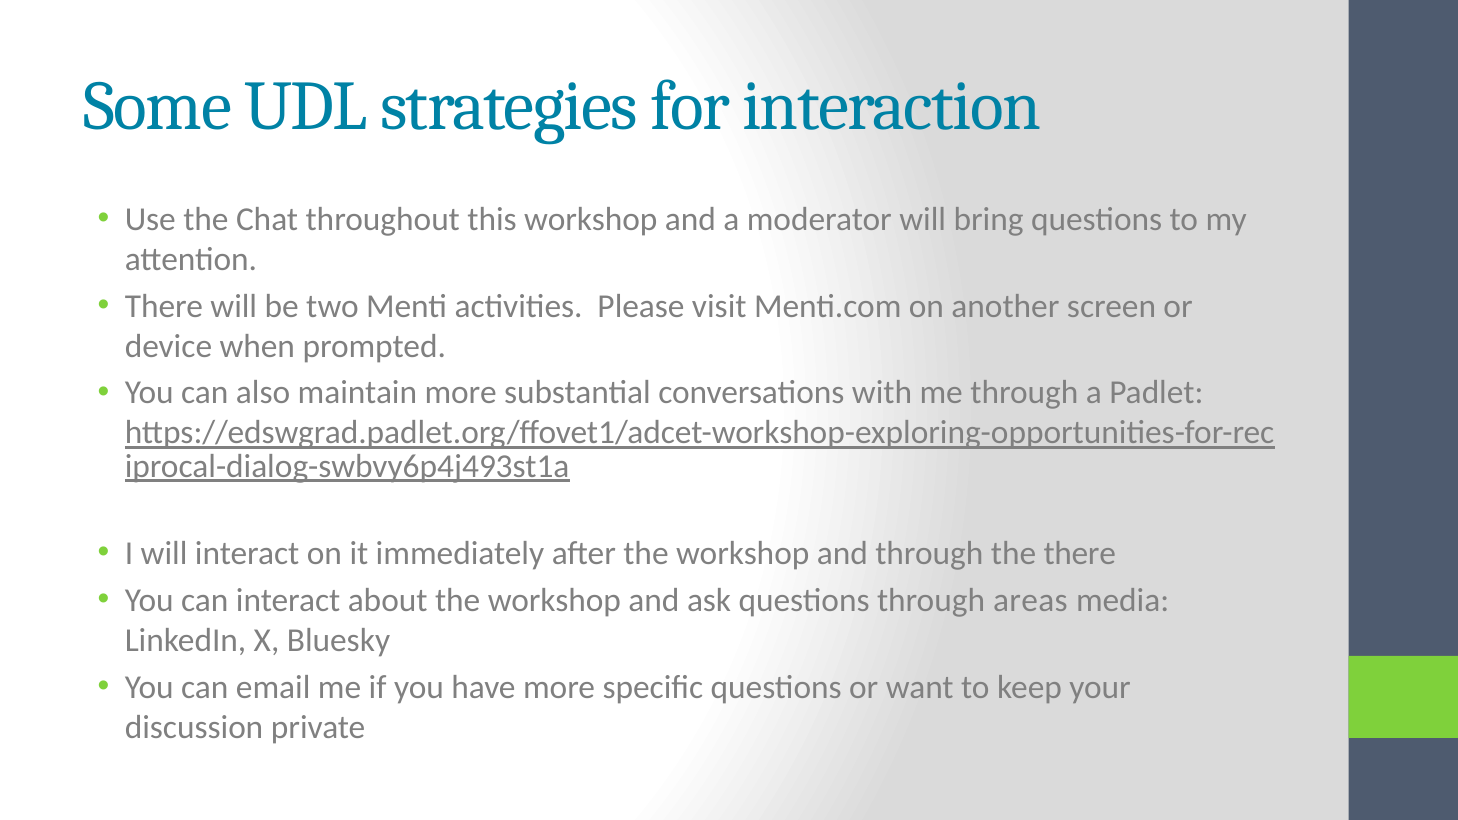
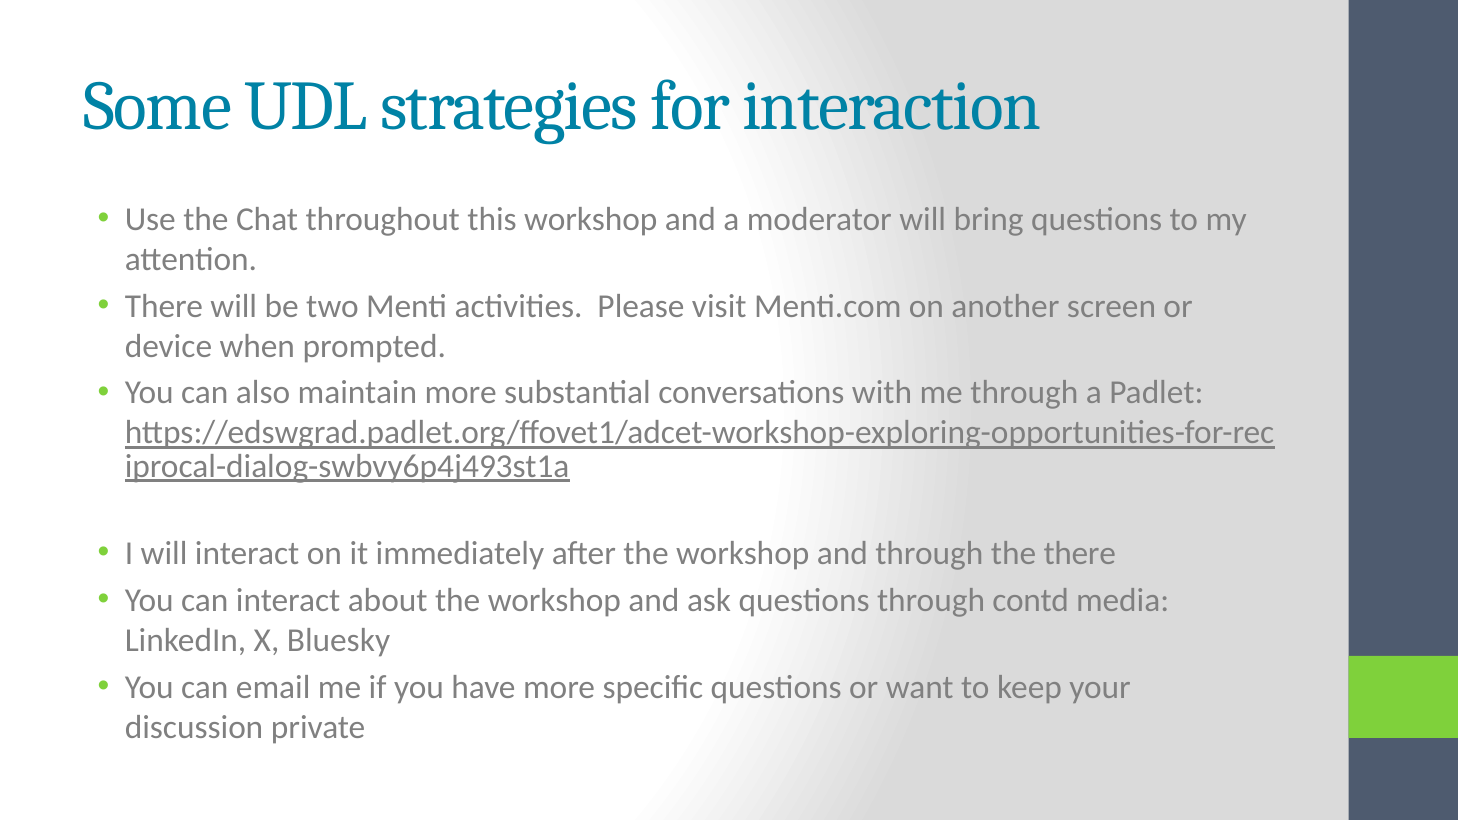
areas: areas -> contd (1031, 601)
